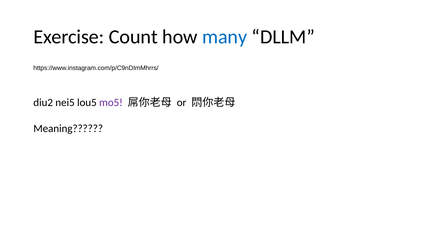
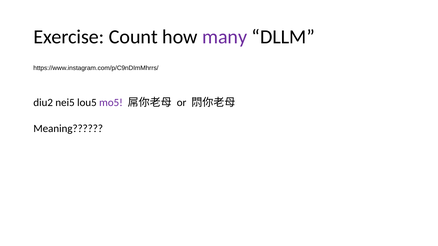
many colour: blue -> purple (225, 37)
